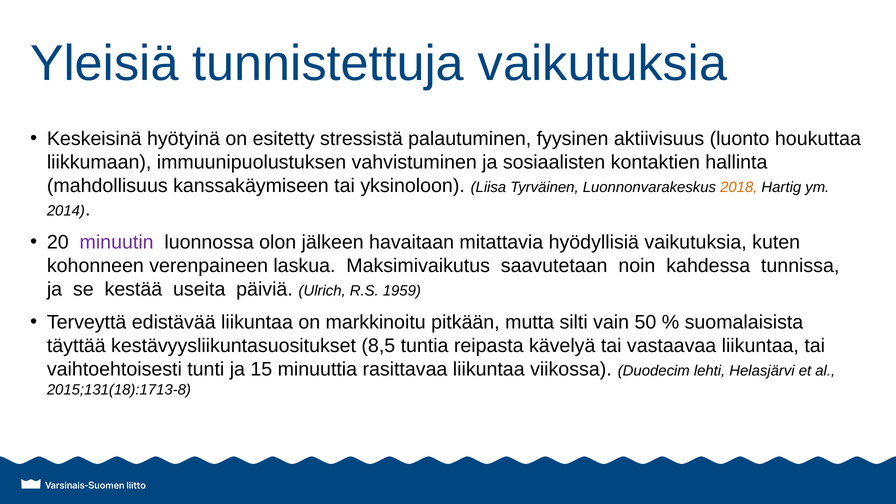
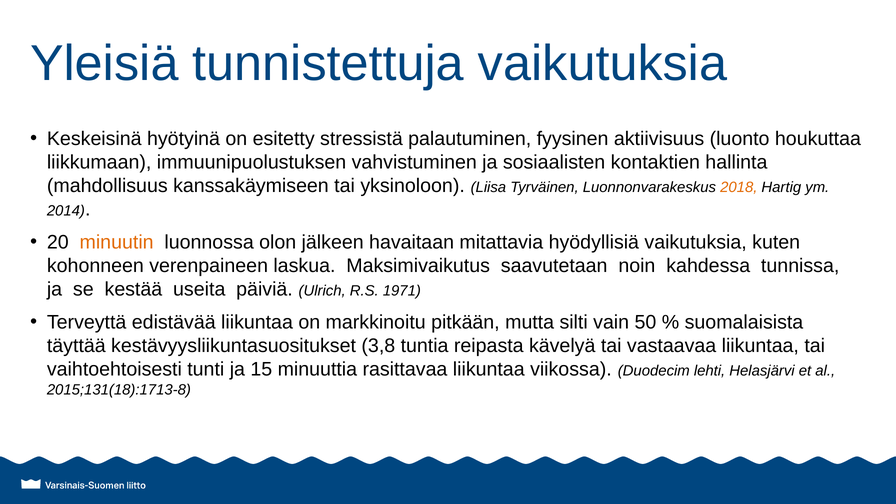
minuutin colour: purple -> orange (117, 242)
1959: 1959 -> 1971 (402, 291)
8,5: 8,5 -> 3,8 (378, 346)
